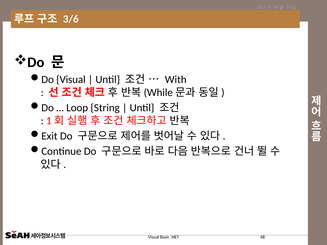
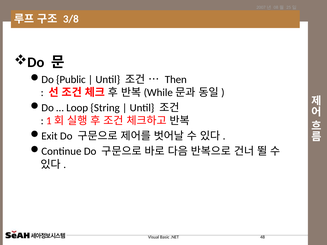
3/6: 3/6 -> 3/8 (71, 19)
Do Visual: Visual -> Public (71, 80)
With: With -> Then (176, 80)
